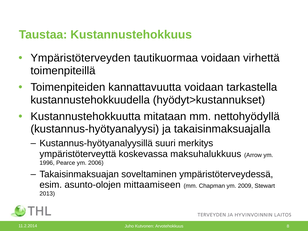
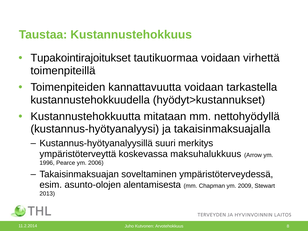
Ympäristöterveyden: Ympäristöterveyden -> Tupakointirajoitukset (81, 58)
mittaamiseen: mittaamiseen -> alentamisesta (152, 185)
